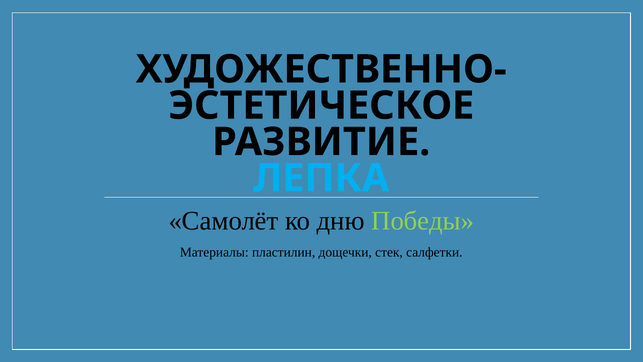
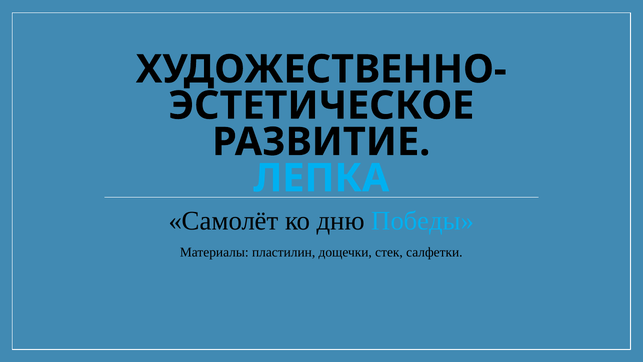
Победы colour: light green -> light blue (423, 221)
